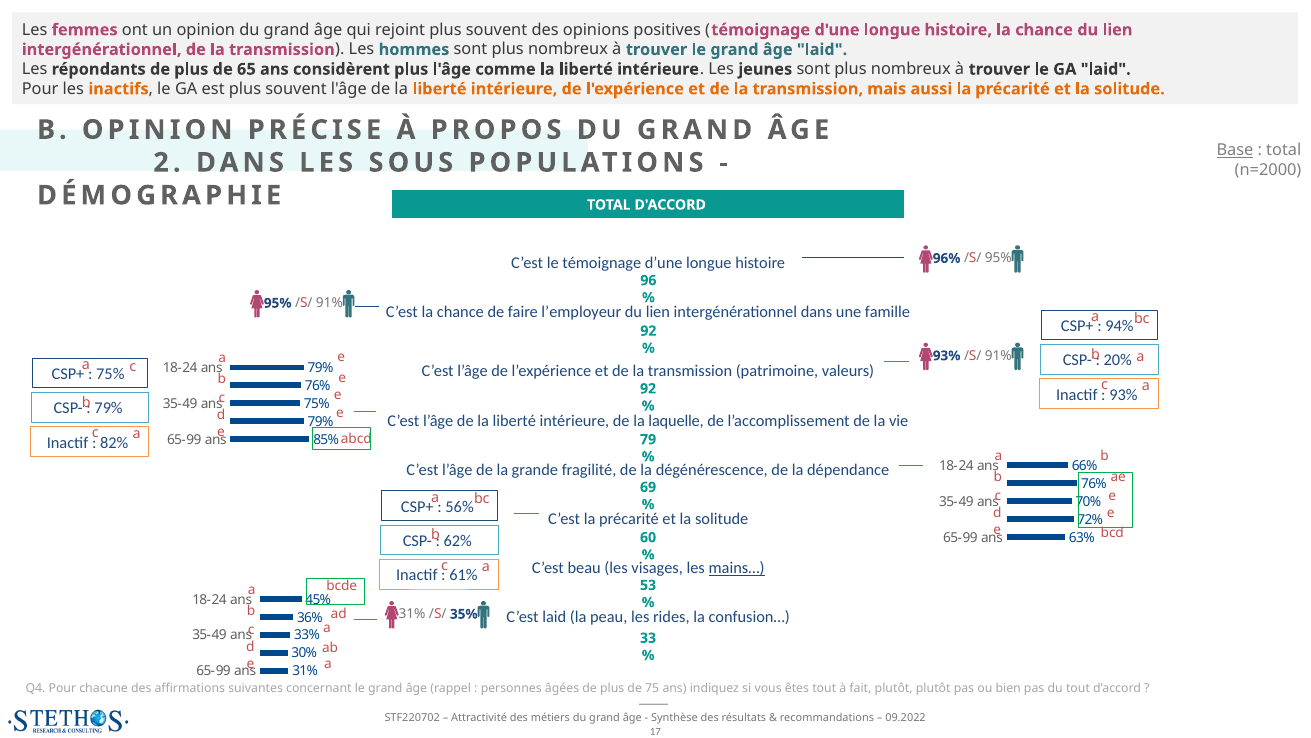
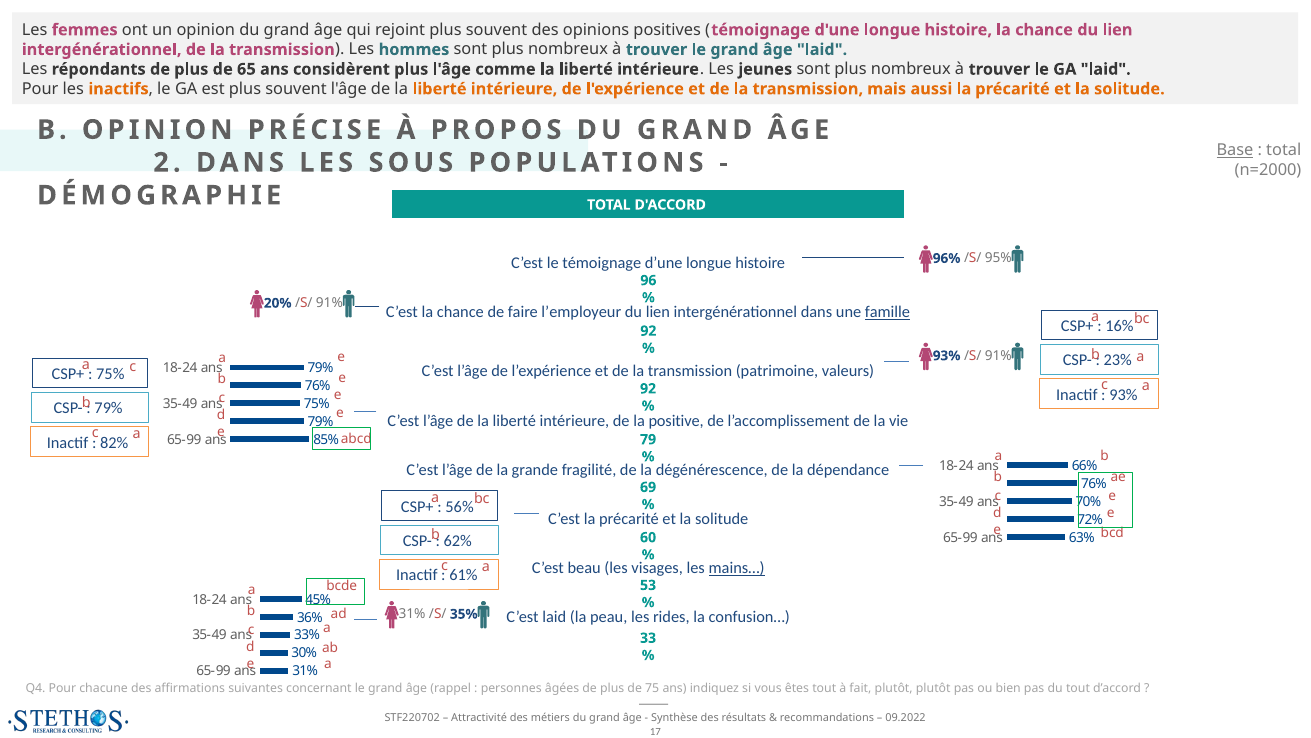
95%: 95% -> 20% (278, 303)
famille underline: none -> present (887, 312)
94%: 94% -> 16% (1119, 326)
20%: 20% -> 23% (1118, 360)
laquelle: laquelle -> positive (676, 420)
